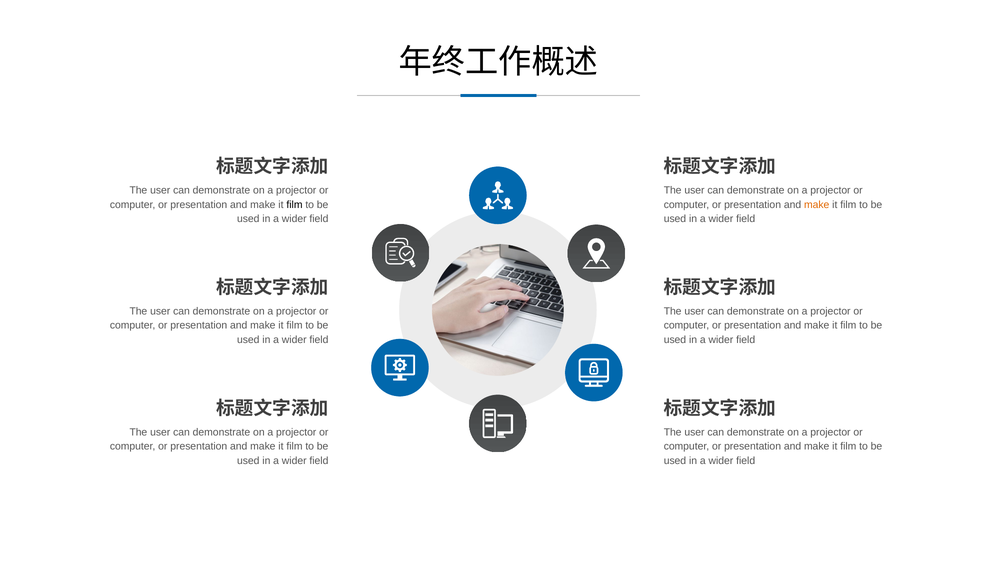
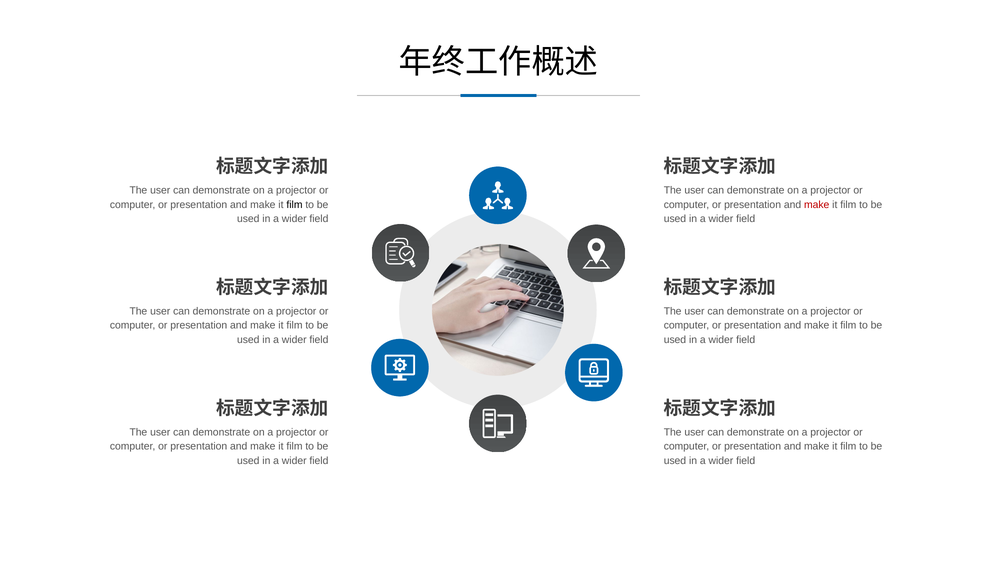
make colour: orange -> red (817, 205)
